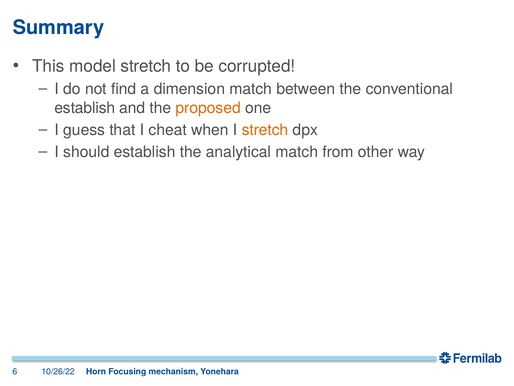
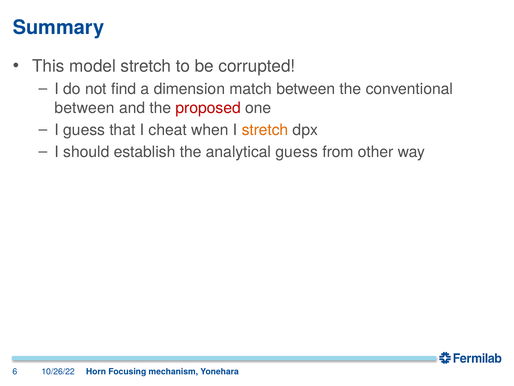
establish: establish -> between (85, 108)
proposed colour: orange -> red (208, 108)
analytical match: match -> guess (297, 152)
